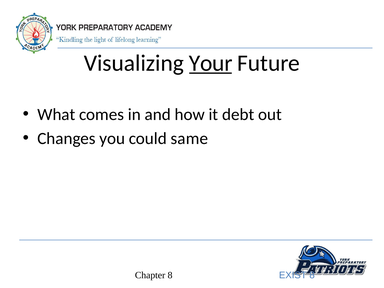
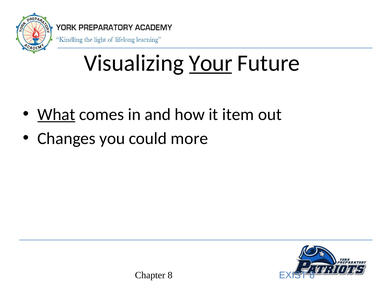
What underline: none -> present (56, 114)
debt: debt -> item (238, 114)
same: same -> more (189, 138)
